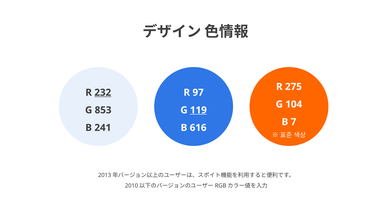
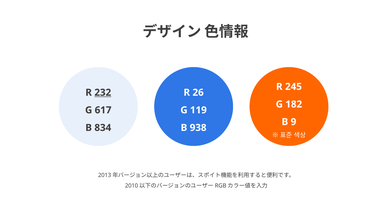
275: 275 -> 245 (293, 87)
97: 97 -> 26 (198, 92)
104: 104 -> 182 (294, 104)
853: 853 -> 617 (103, 110)
119 underline: present -> none (198, 110)
7: 7 -> 9 (293, 122)
241: 241 -> 834 (103, 128)
616: 616 -> 938 (198, 128)
